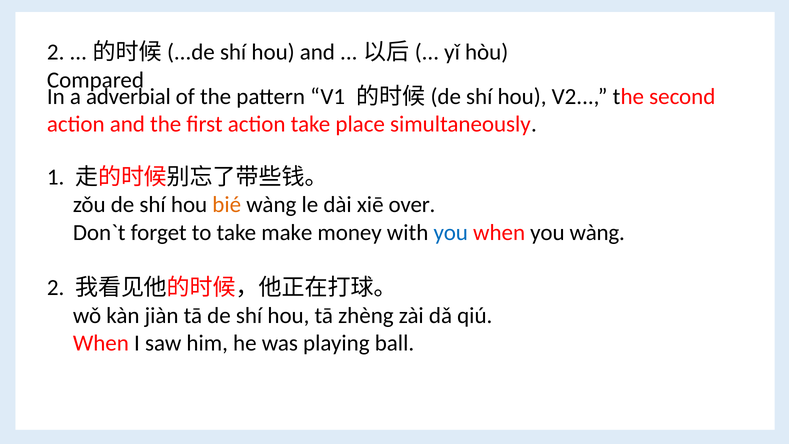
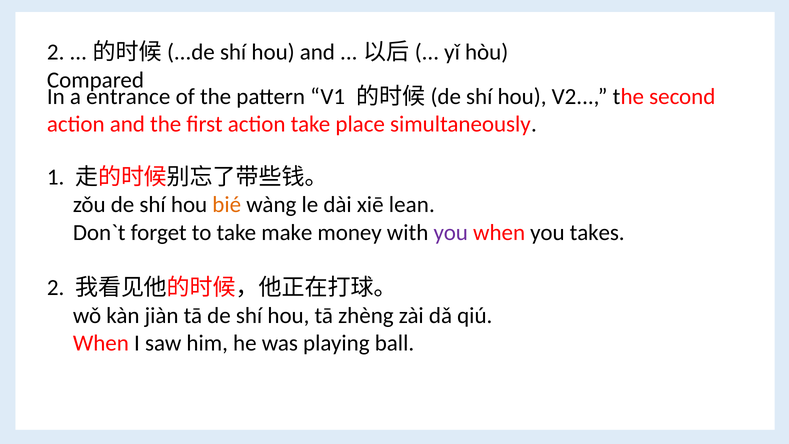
adverbial: adverbial -> entrance (128, 97)
over: over -> lean (412, 205)
you colour: blue -> purple (451, 232)
you wàng: wàng -> takes (597, 232)
